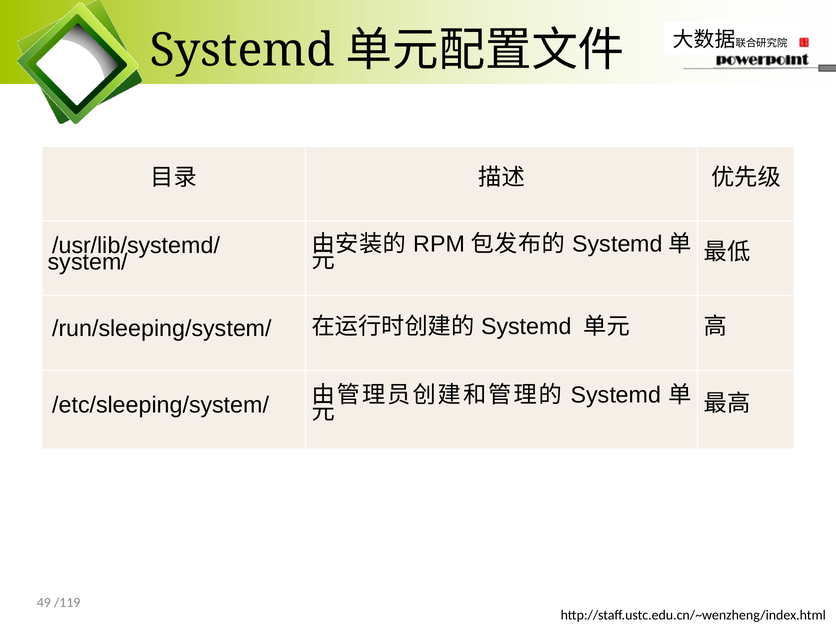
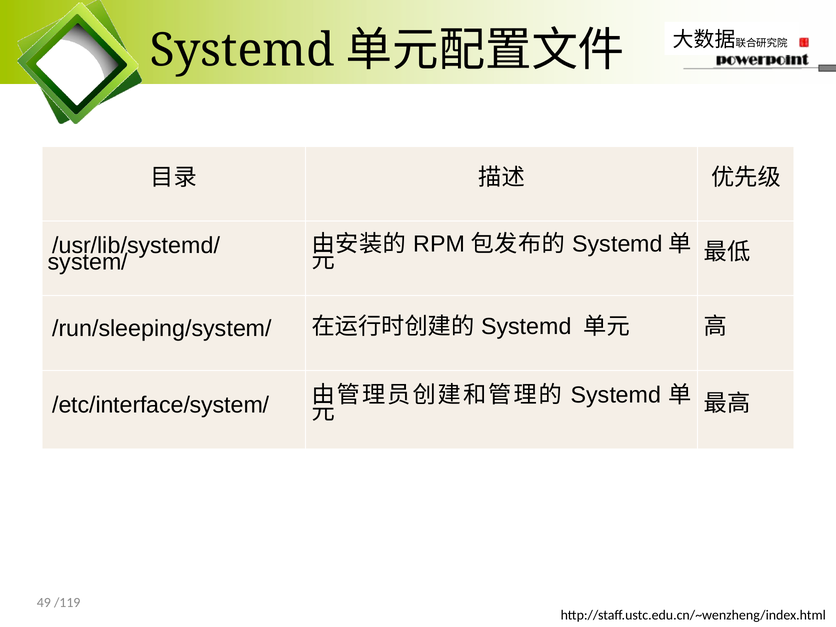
/etc/sleeping/system/: /etc/sleeping/system/ -> /etc/interface/system/ (161, 405)
